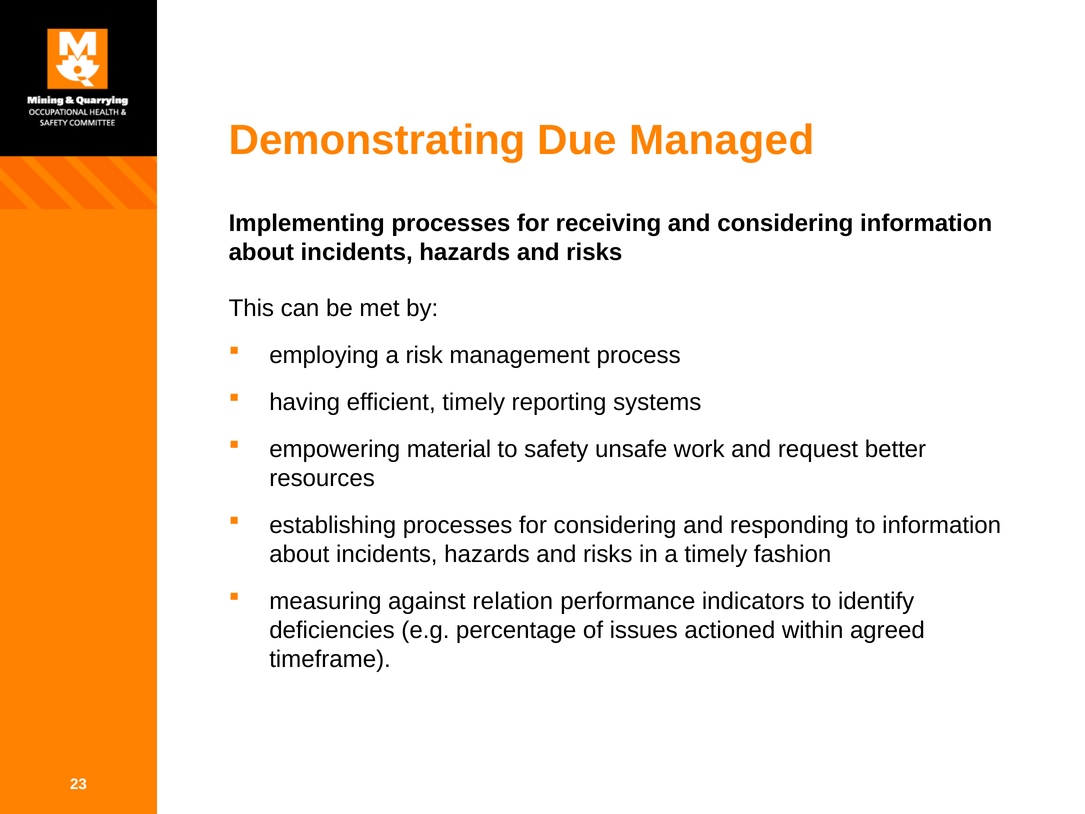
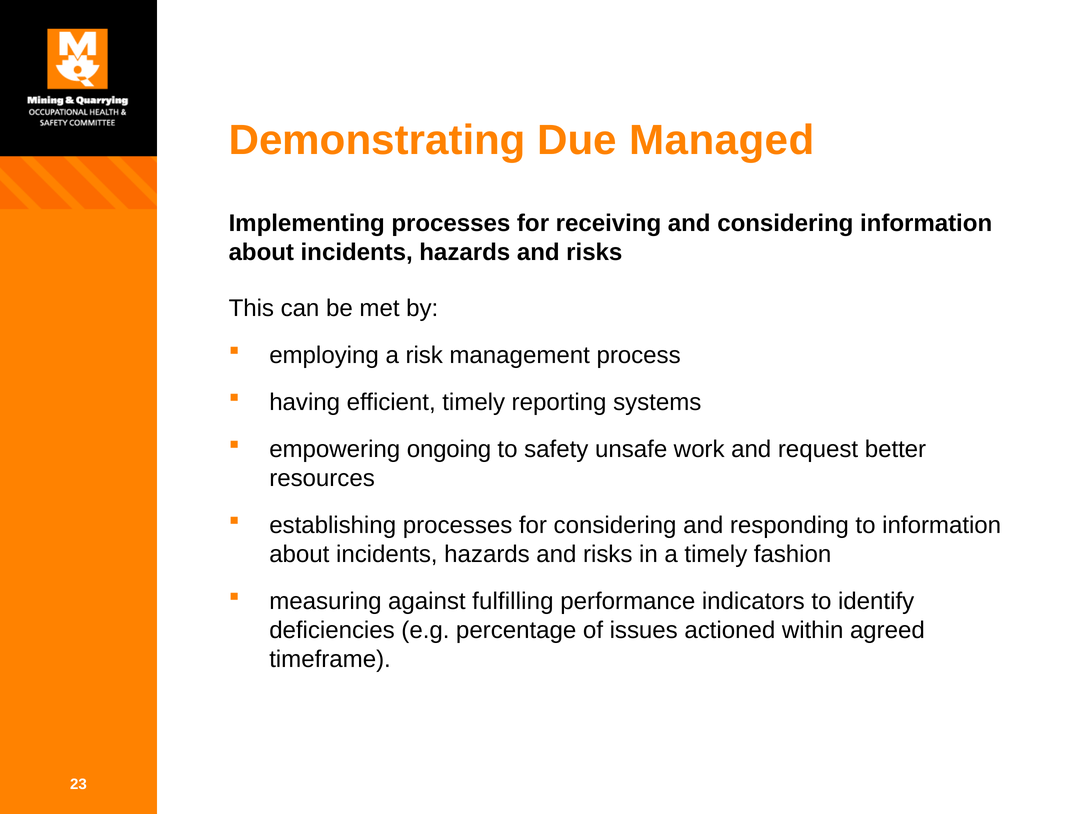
material: material -> ongoing (449, 449)
relation: relation -> fulfilling (513, 601)
